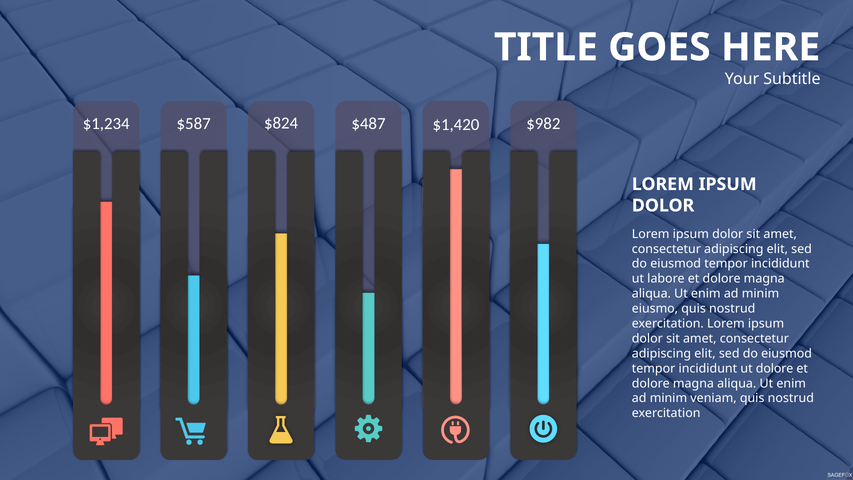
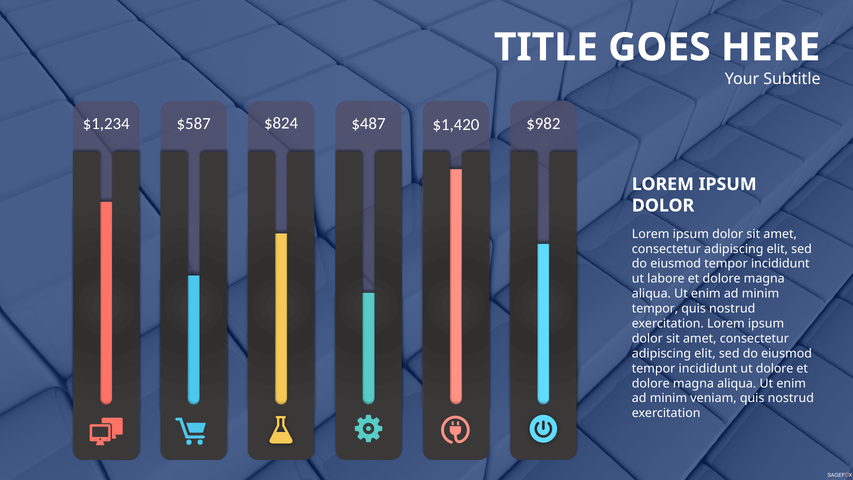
eiusmo: eiusmo -> tempor (655, 309)
